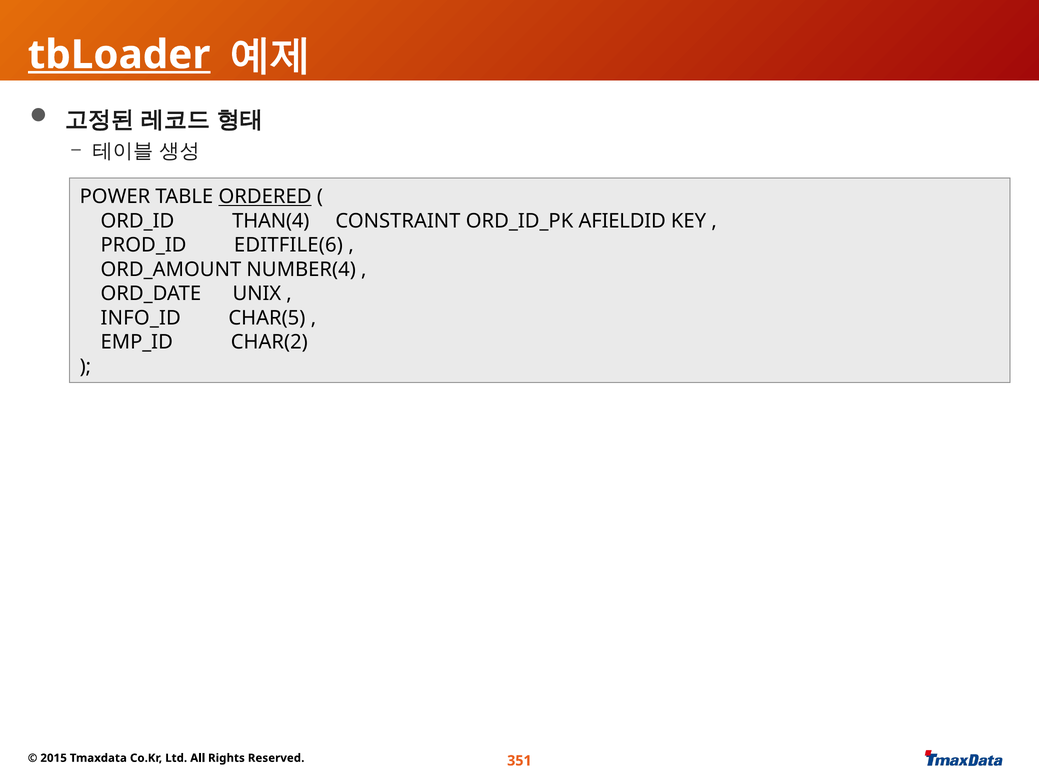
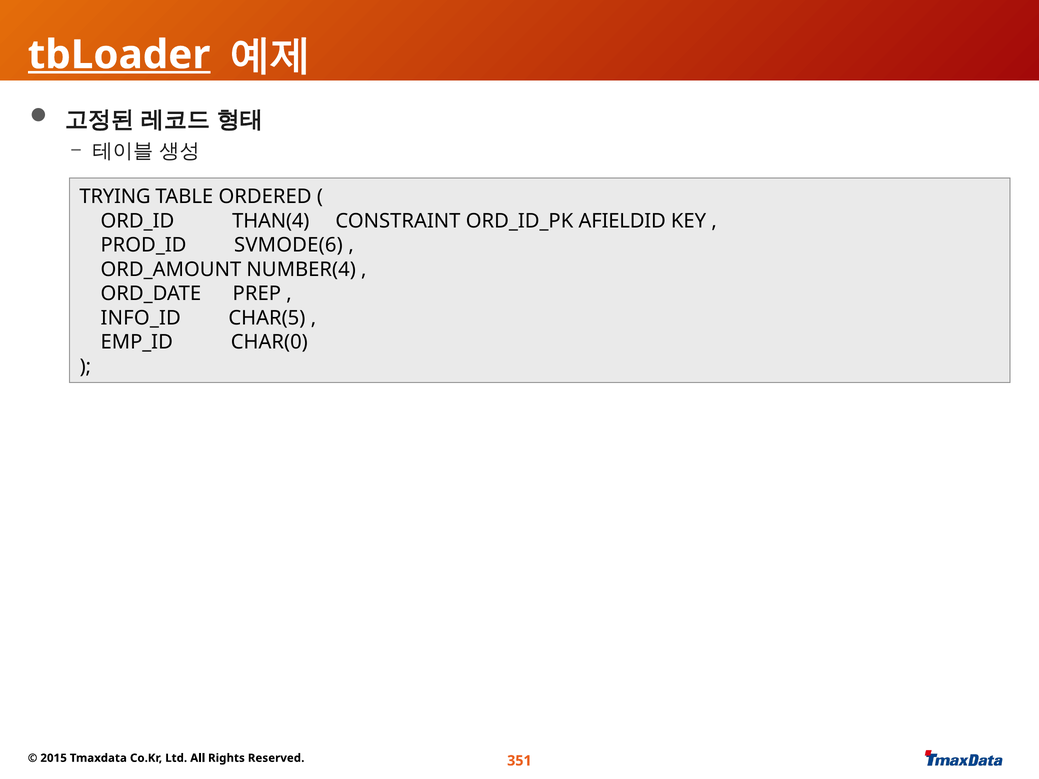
POWER: POWER -> TRYING (115, 197)
ORDERED underline: present -> none (265, 197)
EDITFILE(6: EDITFILE(6 -> SVMODE(6 (288, 245)
UNIX: UNIX -> PREP (257, 294)
CHAR(2: CHAR(2 -> CHAR(0 (269, 342)
